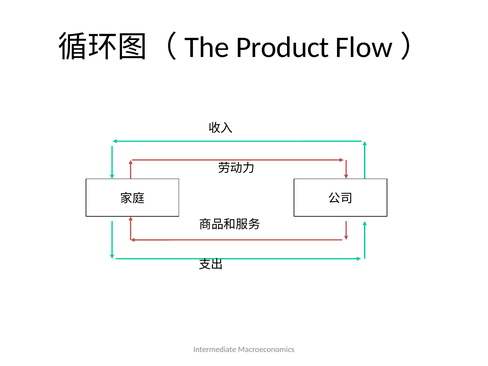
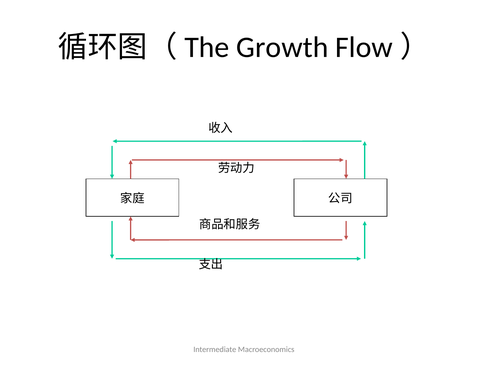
Product: Product -> Growth (282, 47)
